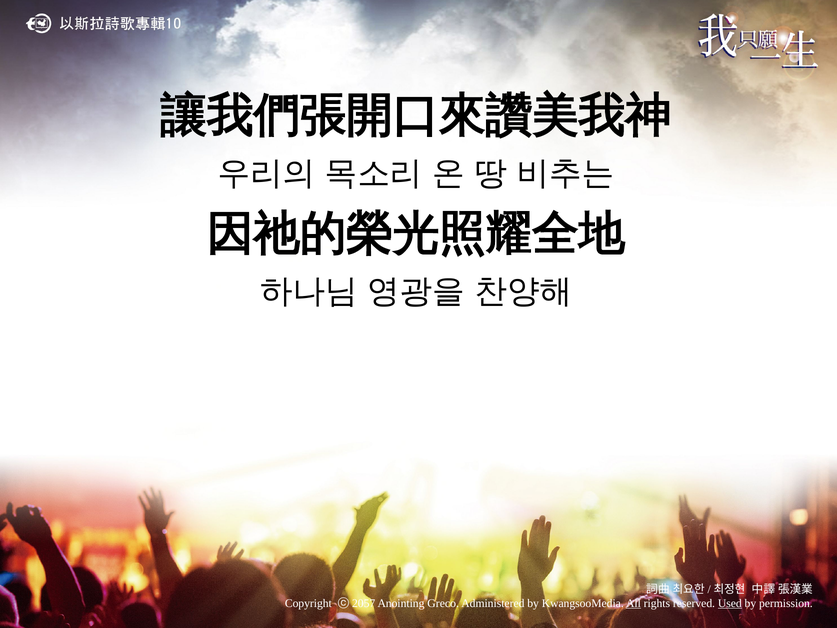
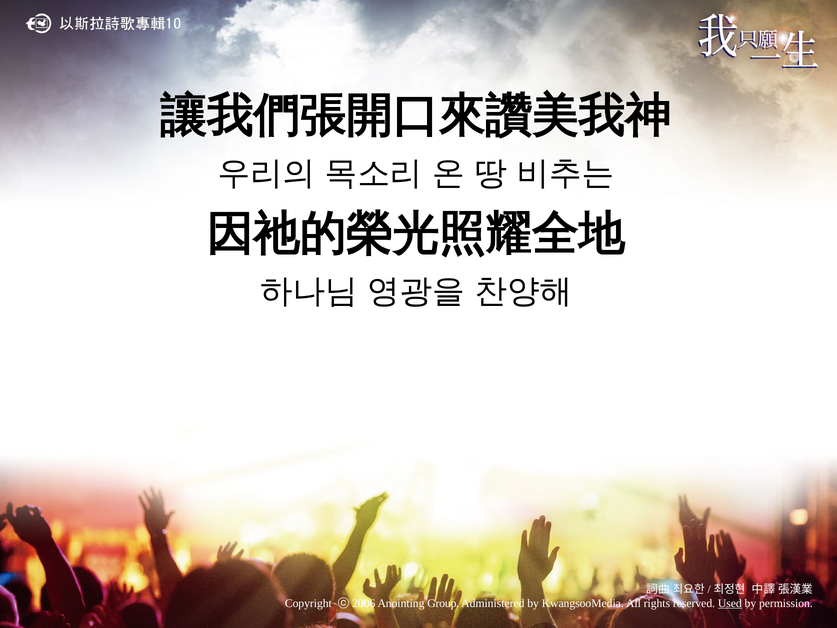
2057: 2057 -> 2006 (364, 603)
Greco: Greco -> Group (443, 603)
All underline: present -> none (633, 603)
